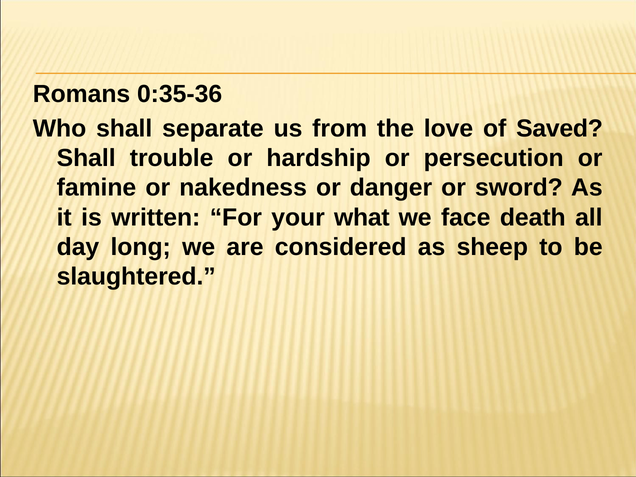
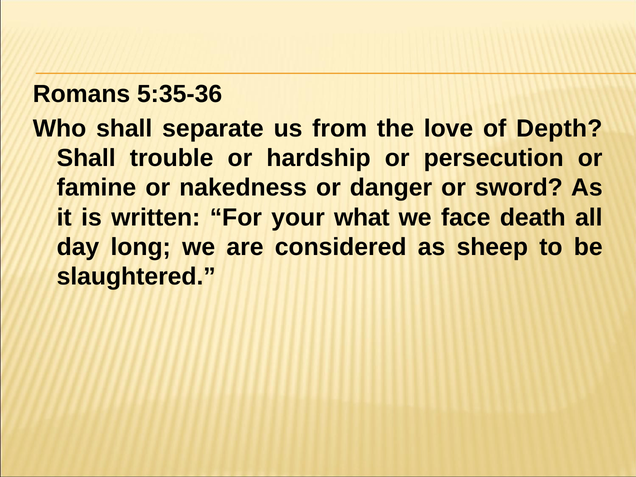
0:35-36: 0:35-36 -> 5:35-36 (180, 94)
Saved: Saved -> Depth (559, 128)
